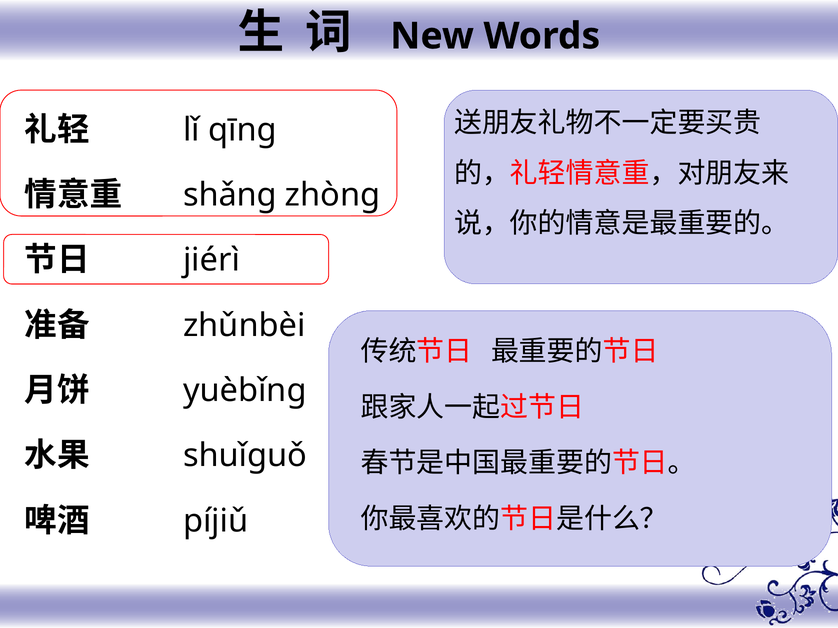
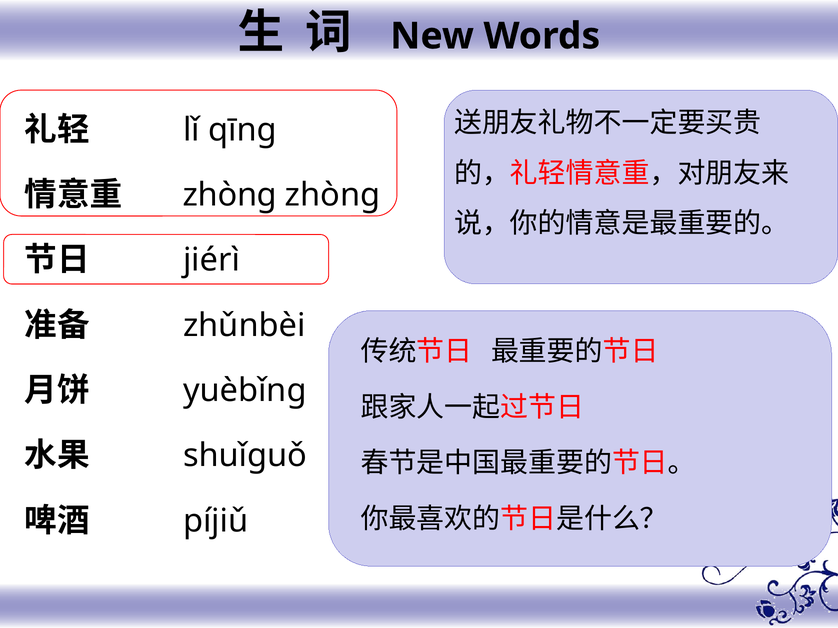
shǎng: shǎng -> zhòng (230, 195)
